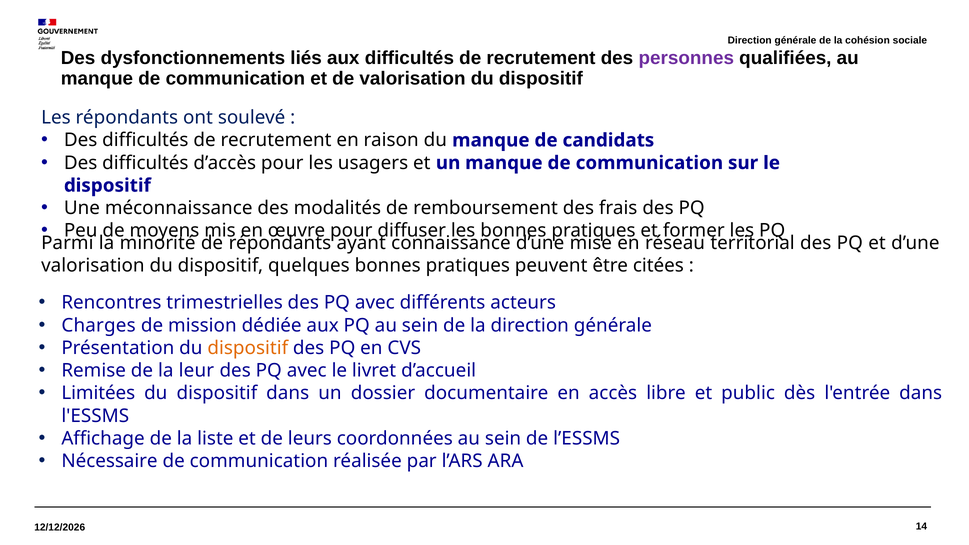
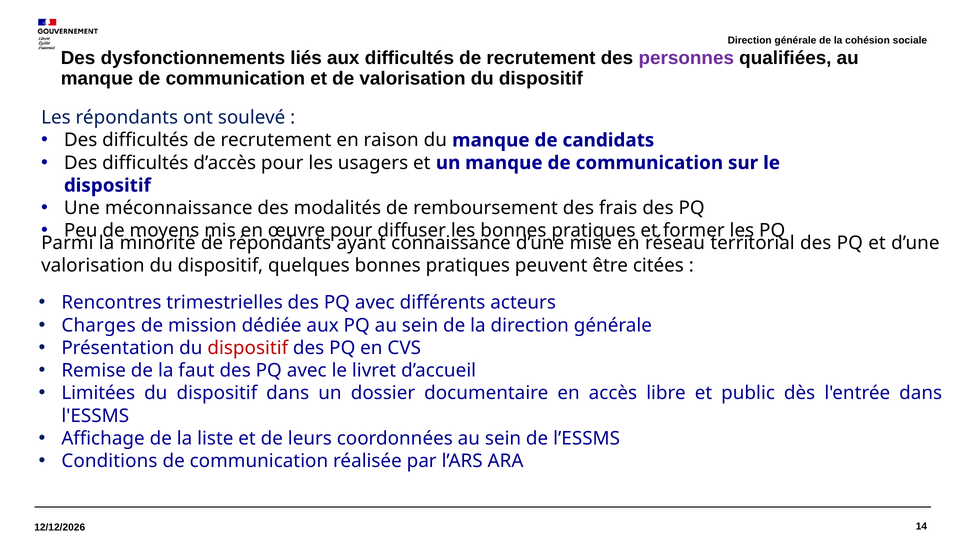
dispositif colour: orange -> red (248, 348)
leur: leur -> faut (196, 371)
Nécessaire: Nécessaire -> Conditions (109, 461)
